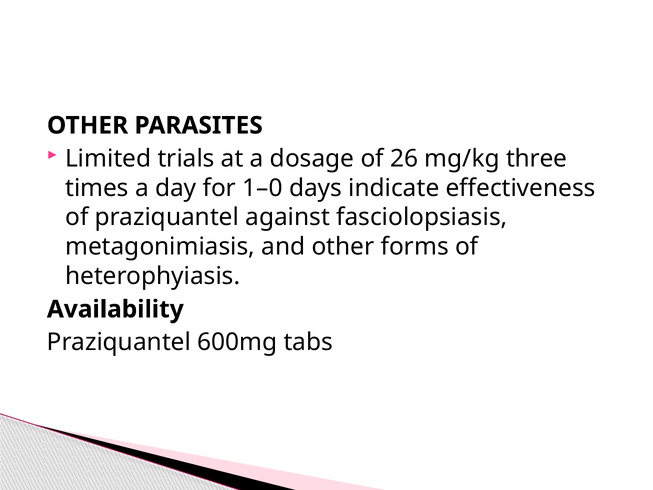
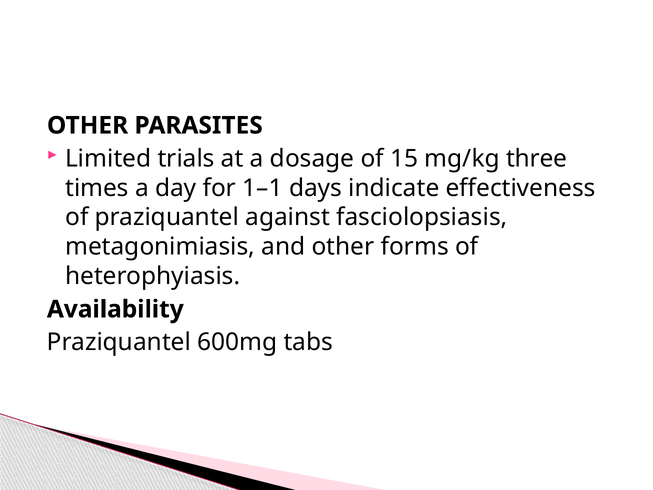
26: 26 -> 15 (404, 158)
1–0: 1–0 -> 1–1 (263, 188)
